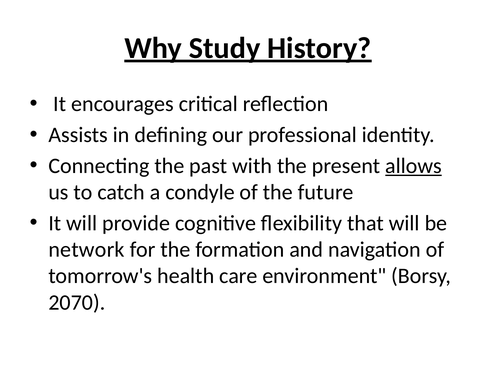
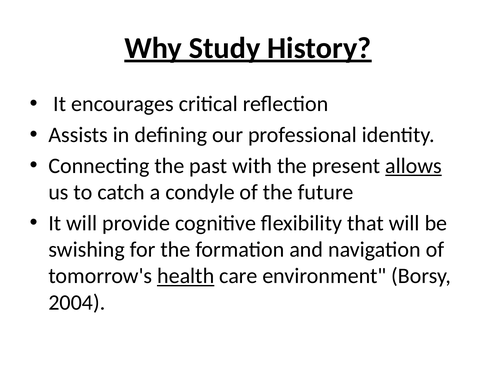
network: network -> swishing (87, 250)
health underline: none -> present (186, 276)
2070: 2070 -> 2004 (77, 303)
